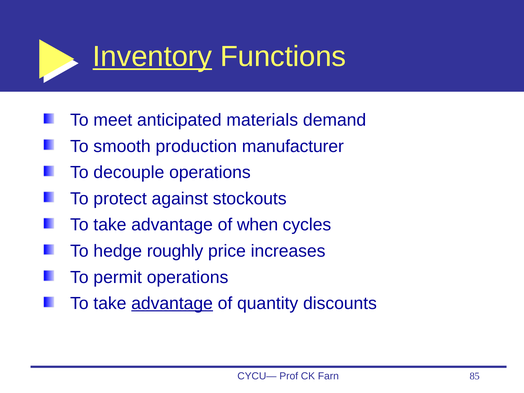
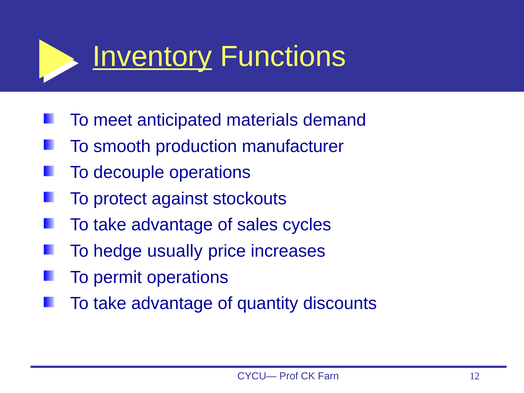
when: when -> sales (257, 225)
roughly: roughly -> usually (175, 251)
advantage underline: present -> none (172, 303)
85: 85 -> 12 (475, 376)
